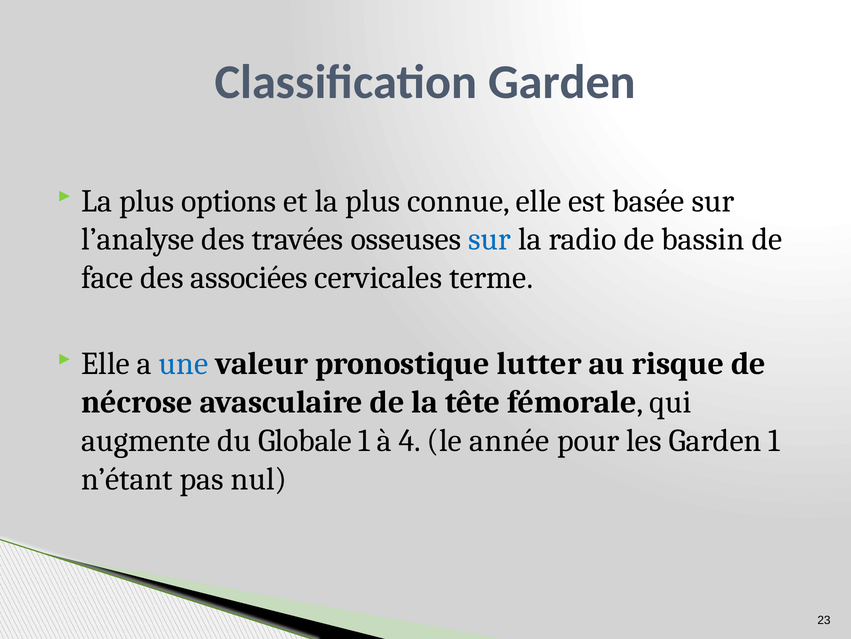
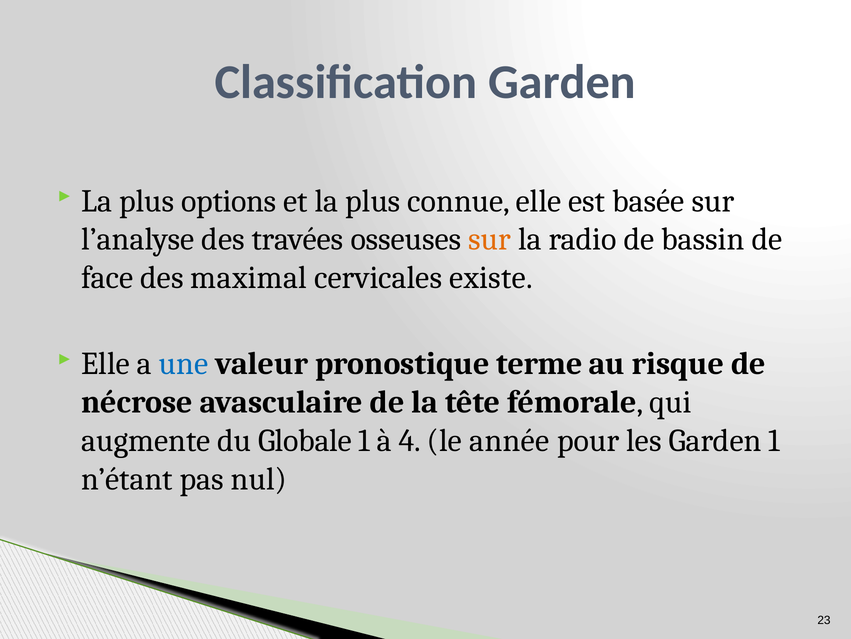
sur colour: blue -> orange (490, 239)
associées: associées -> maximal (249, 277)
terme: terme -> existe (491, 277)
lutter: lutter -> terme (539, 364)
